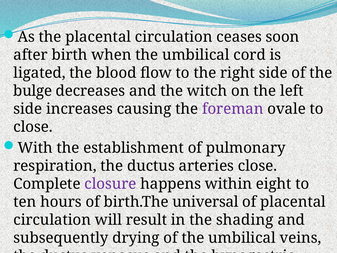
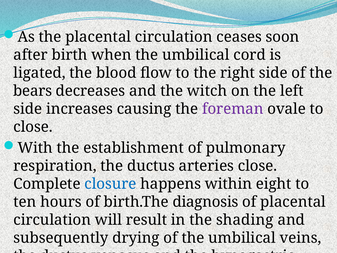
bulge: bulge -> bears (33, 91)
closure colour: purple -> blue (110, 184)
universal: universal -> diagnosis (205, 202)
